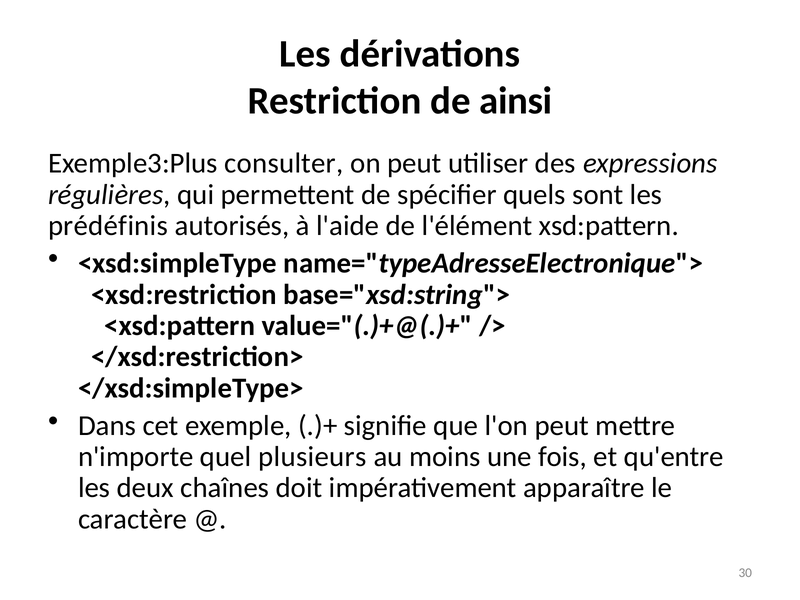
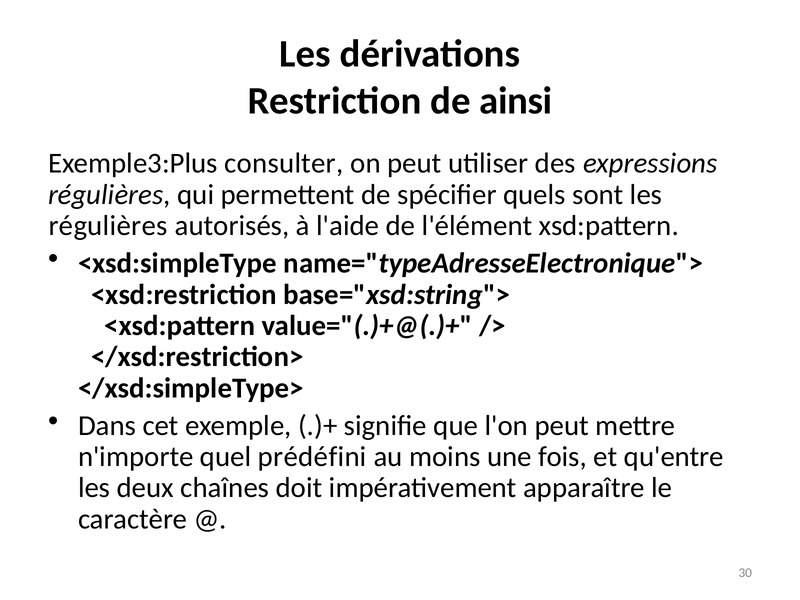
prédéfinis: prédéfinis -> régulières (108, 226)
plusieurs: plusieurs -> prédéfini (312, 457)
